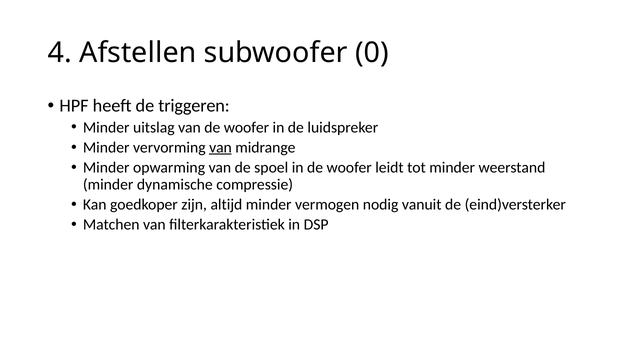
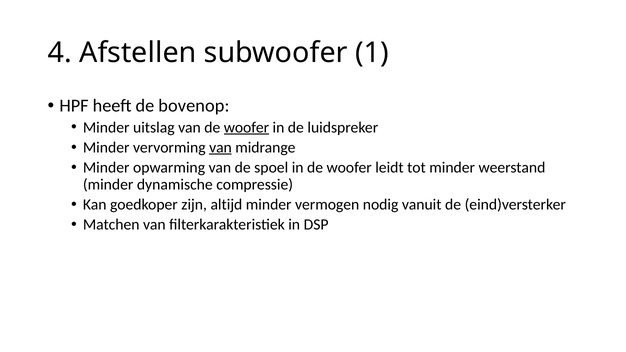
0: 0 -> 1 (372, 53)
triggeren: triggeren -> bovenop (194, 106)
woofer underline: none -> present (246, 127)
